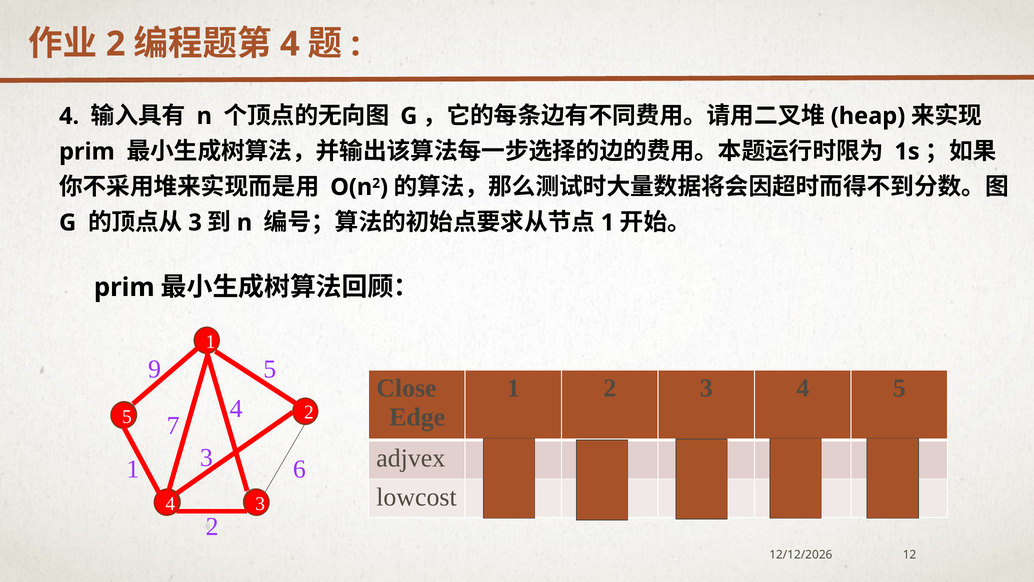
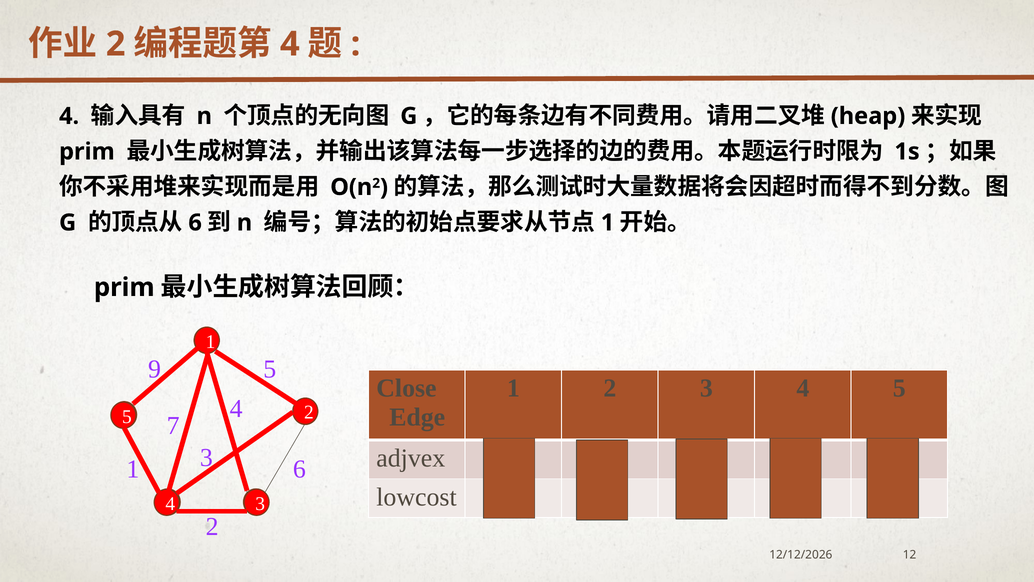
3: 3 -> 6 (195, 223)
